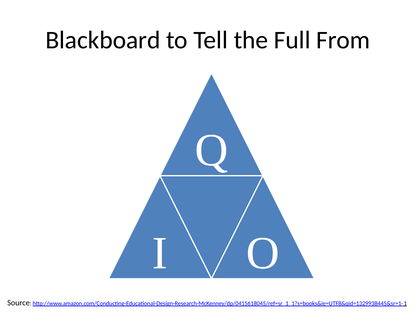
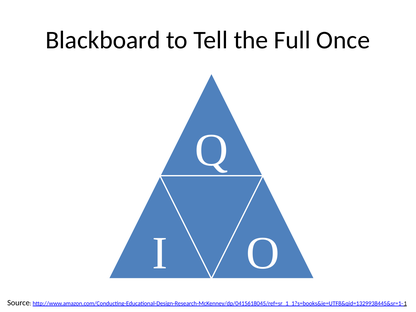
From: From -> Once (343, 40)
